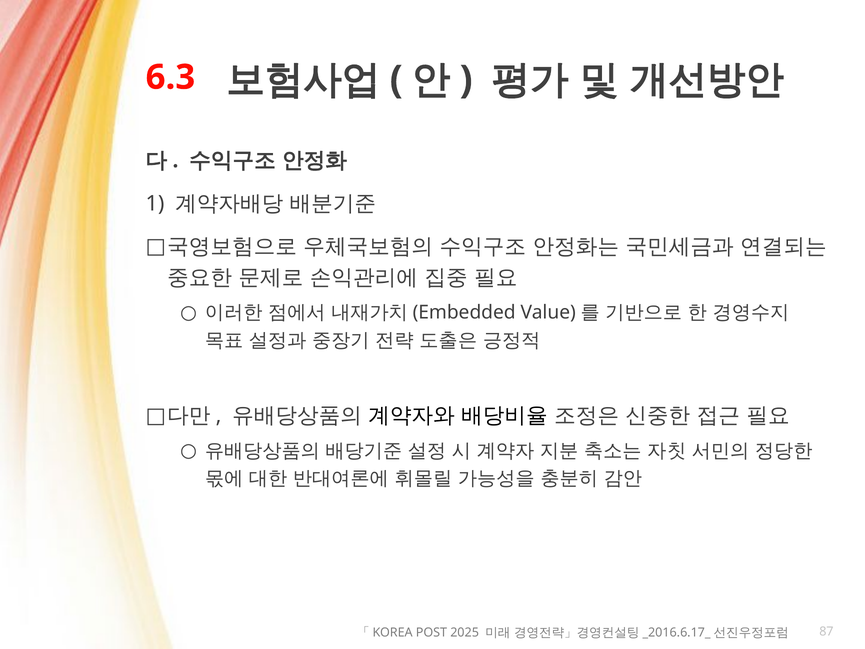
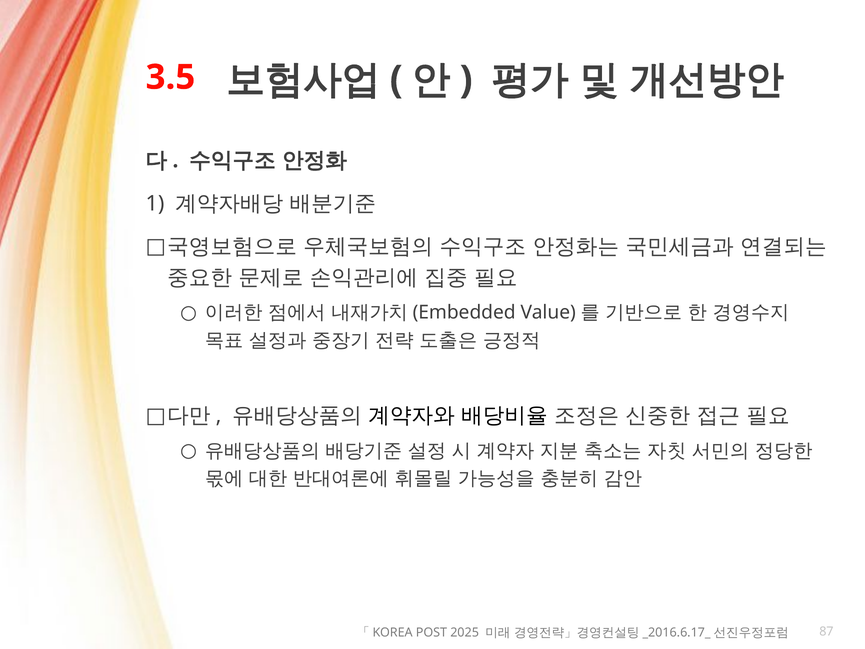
6.3: 6.3 -> 3.5 (170, 77)
